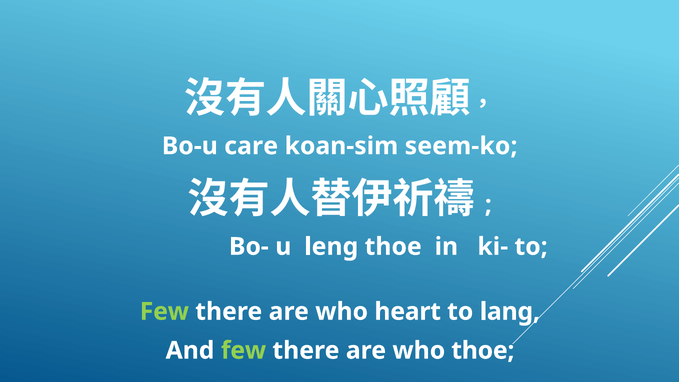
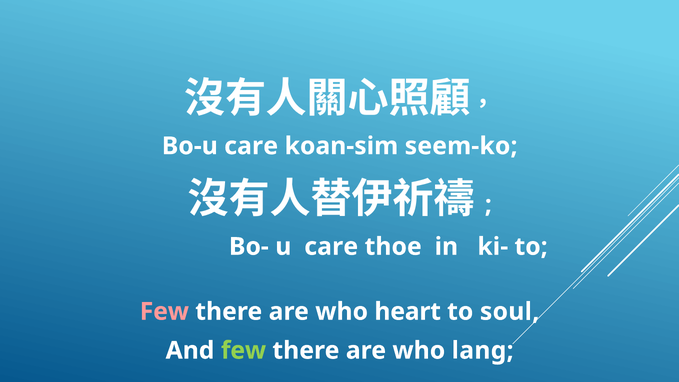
u leng: leng -> care (331, 247)
Few colour: light green -> pink (164, 312)
lang: lang -> soul (510, 312)
who thoe: thoe -> lang (483, 350)
